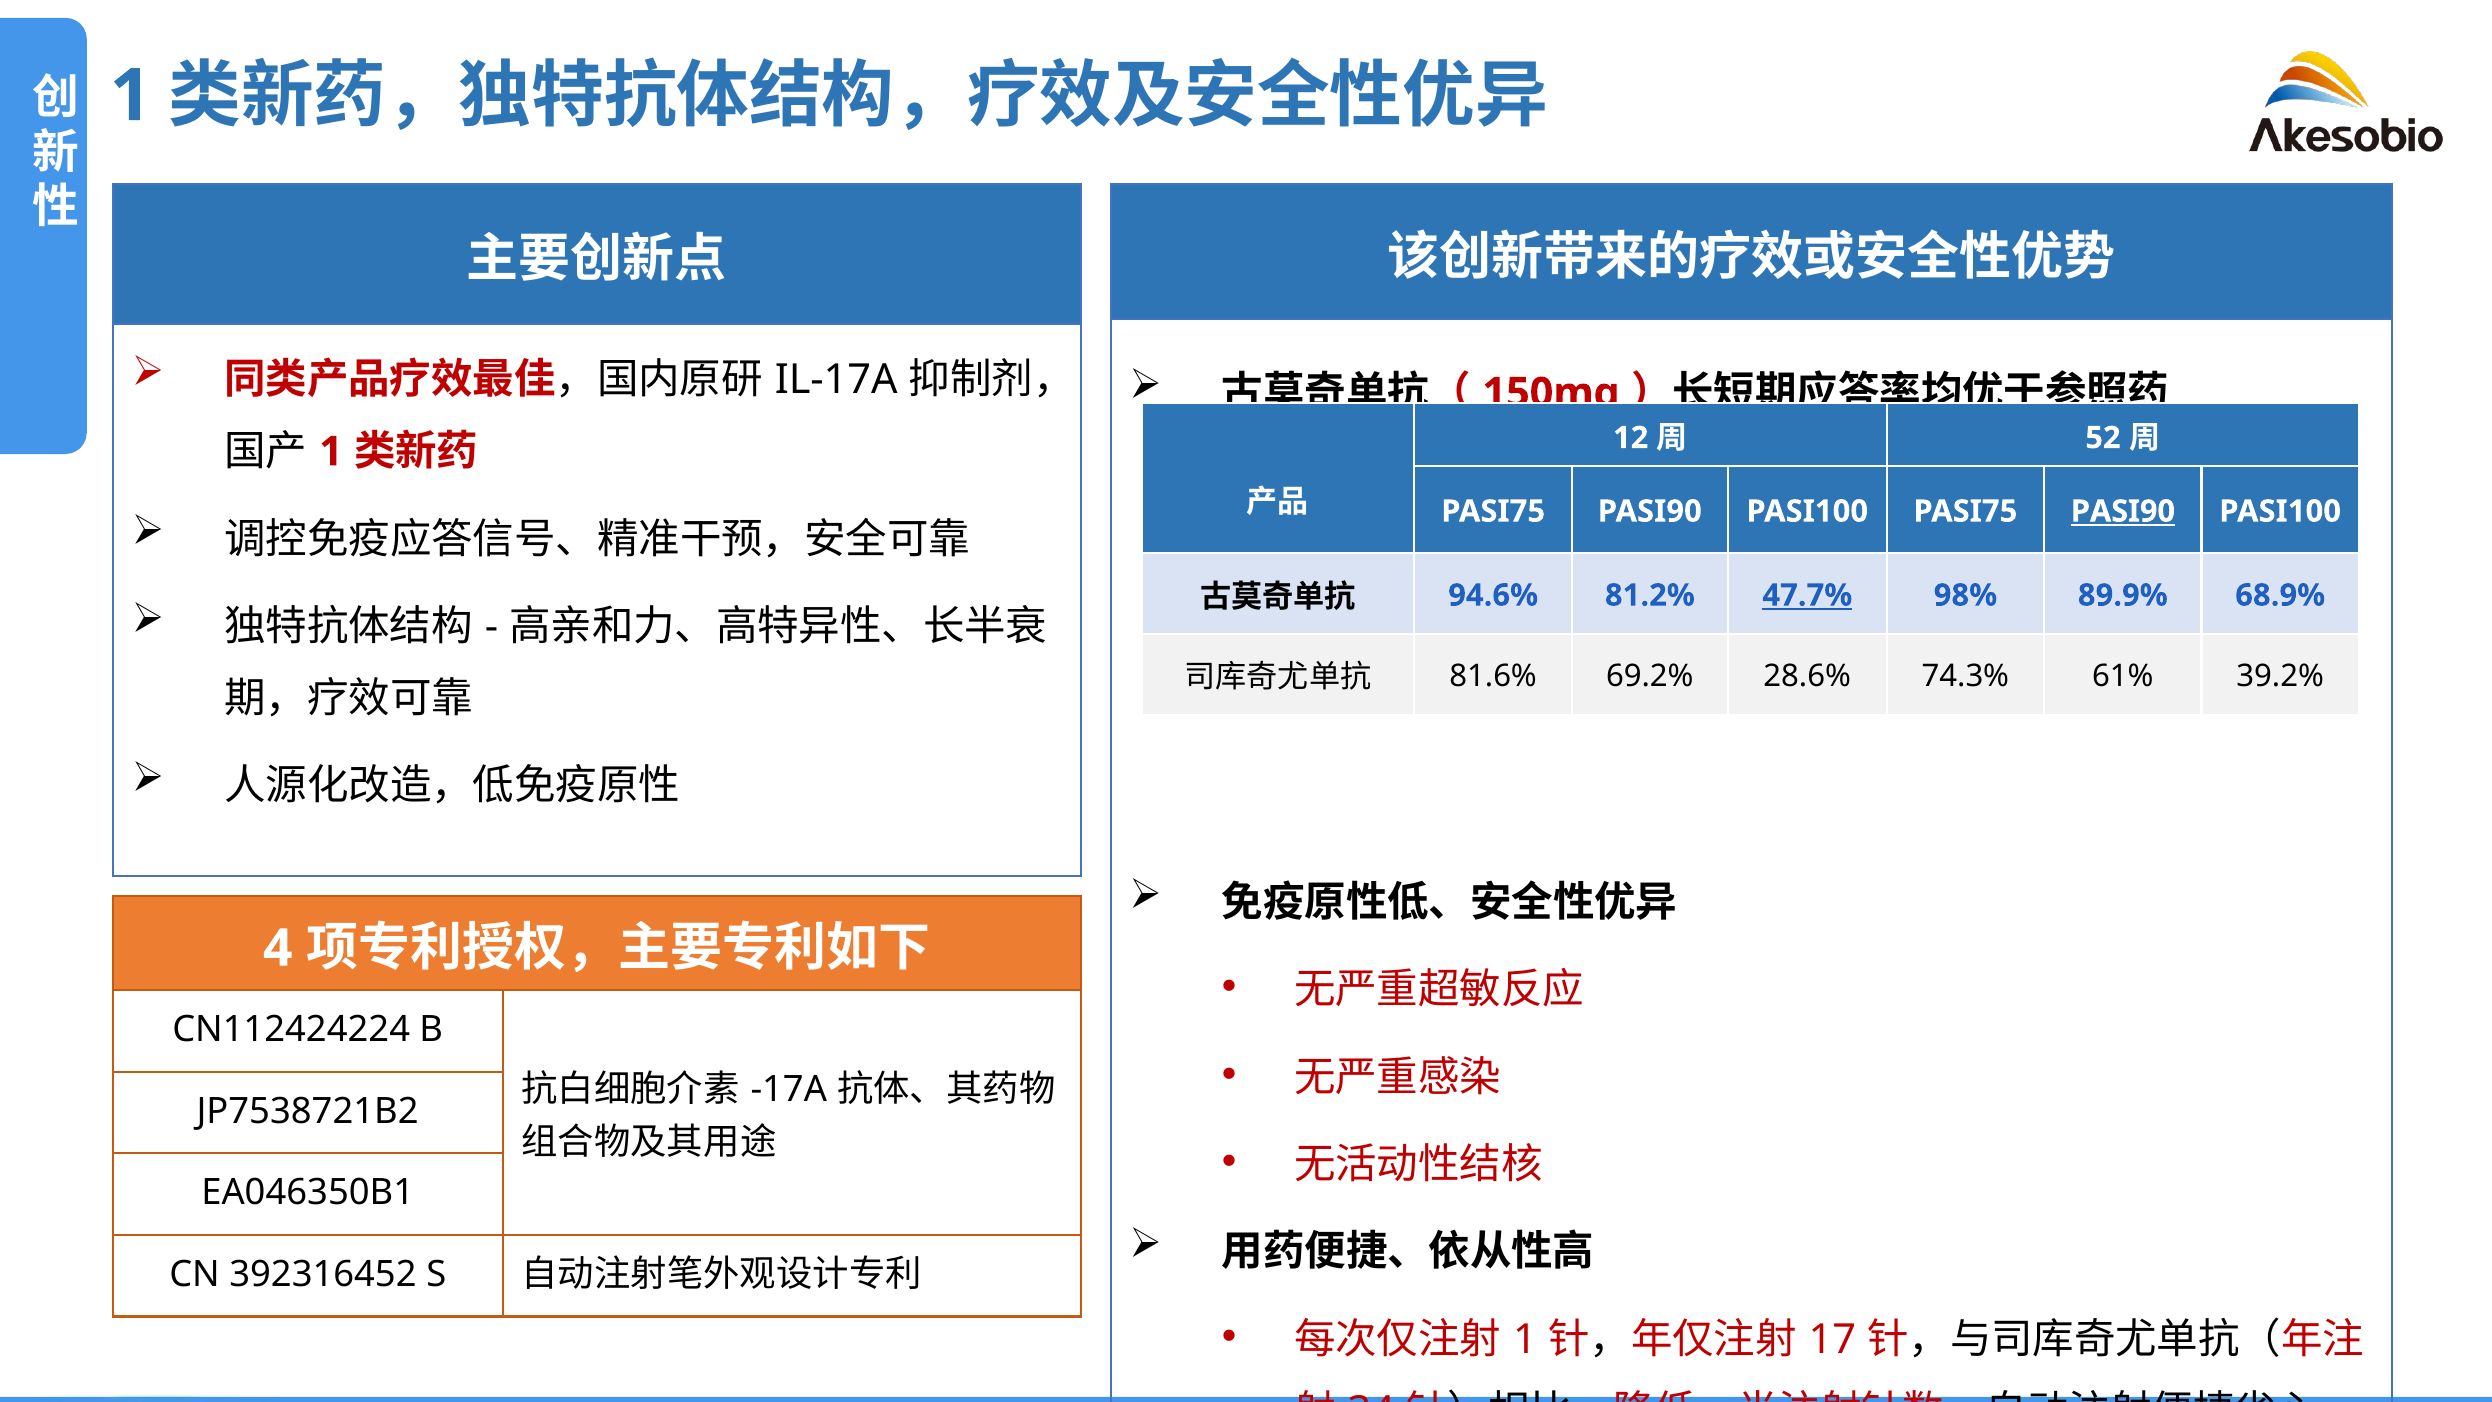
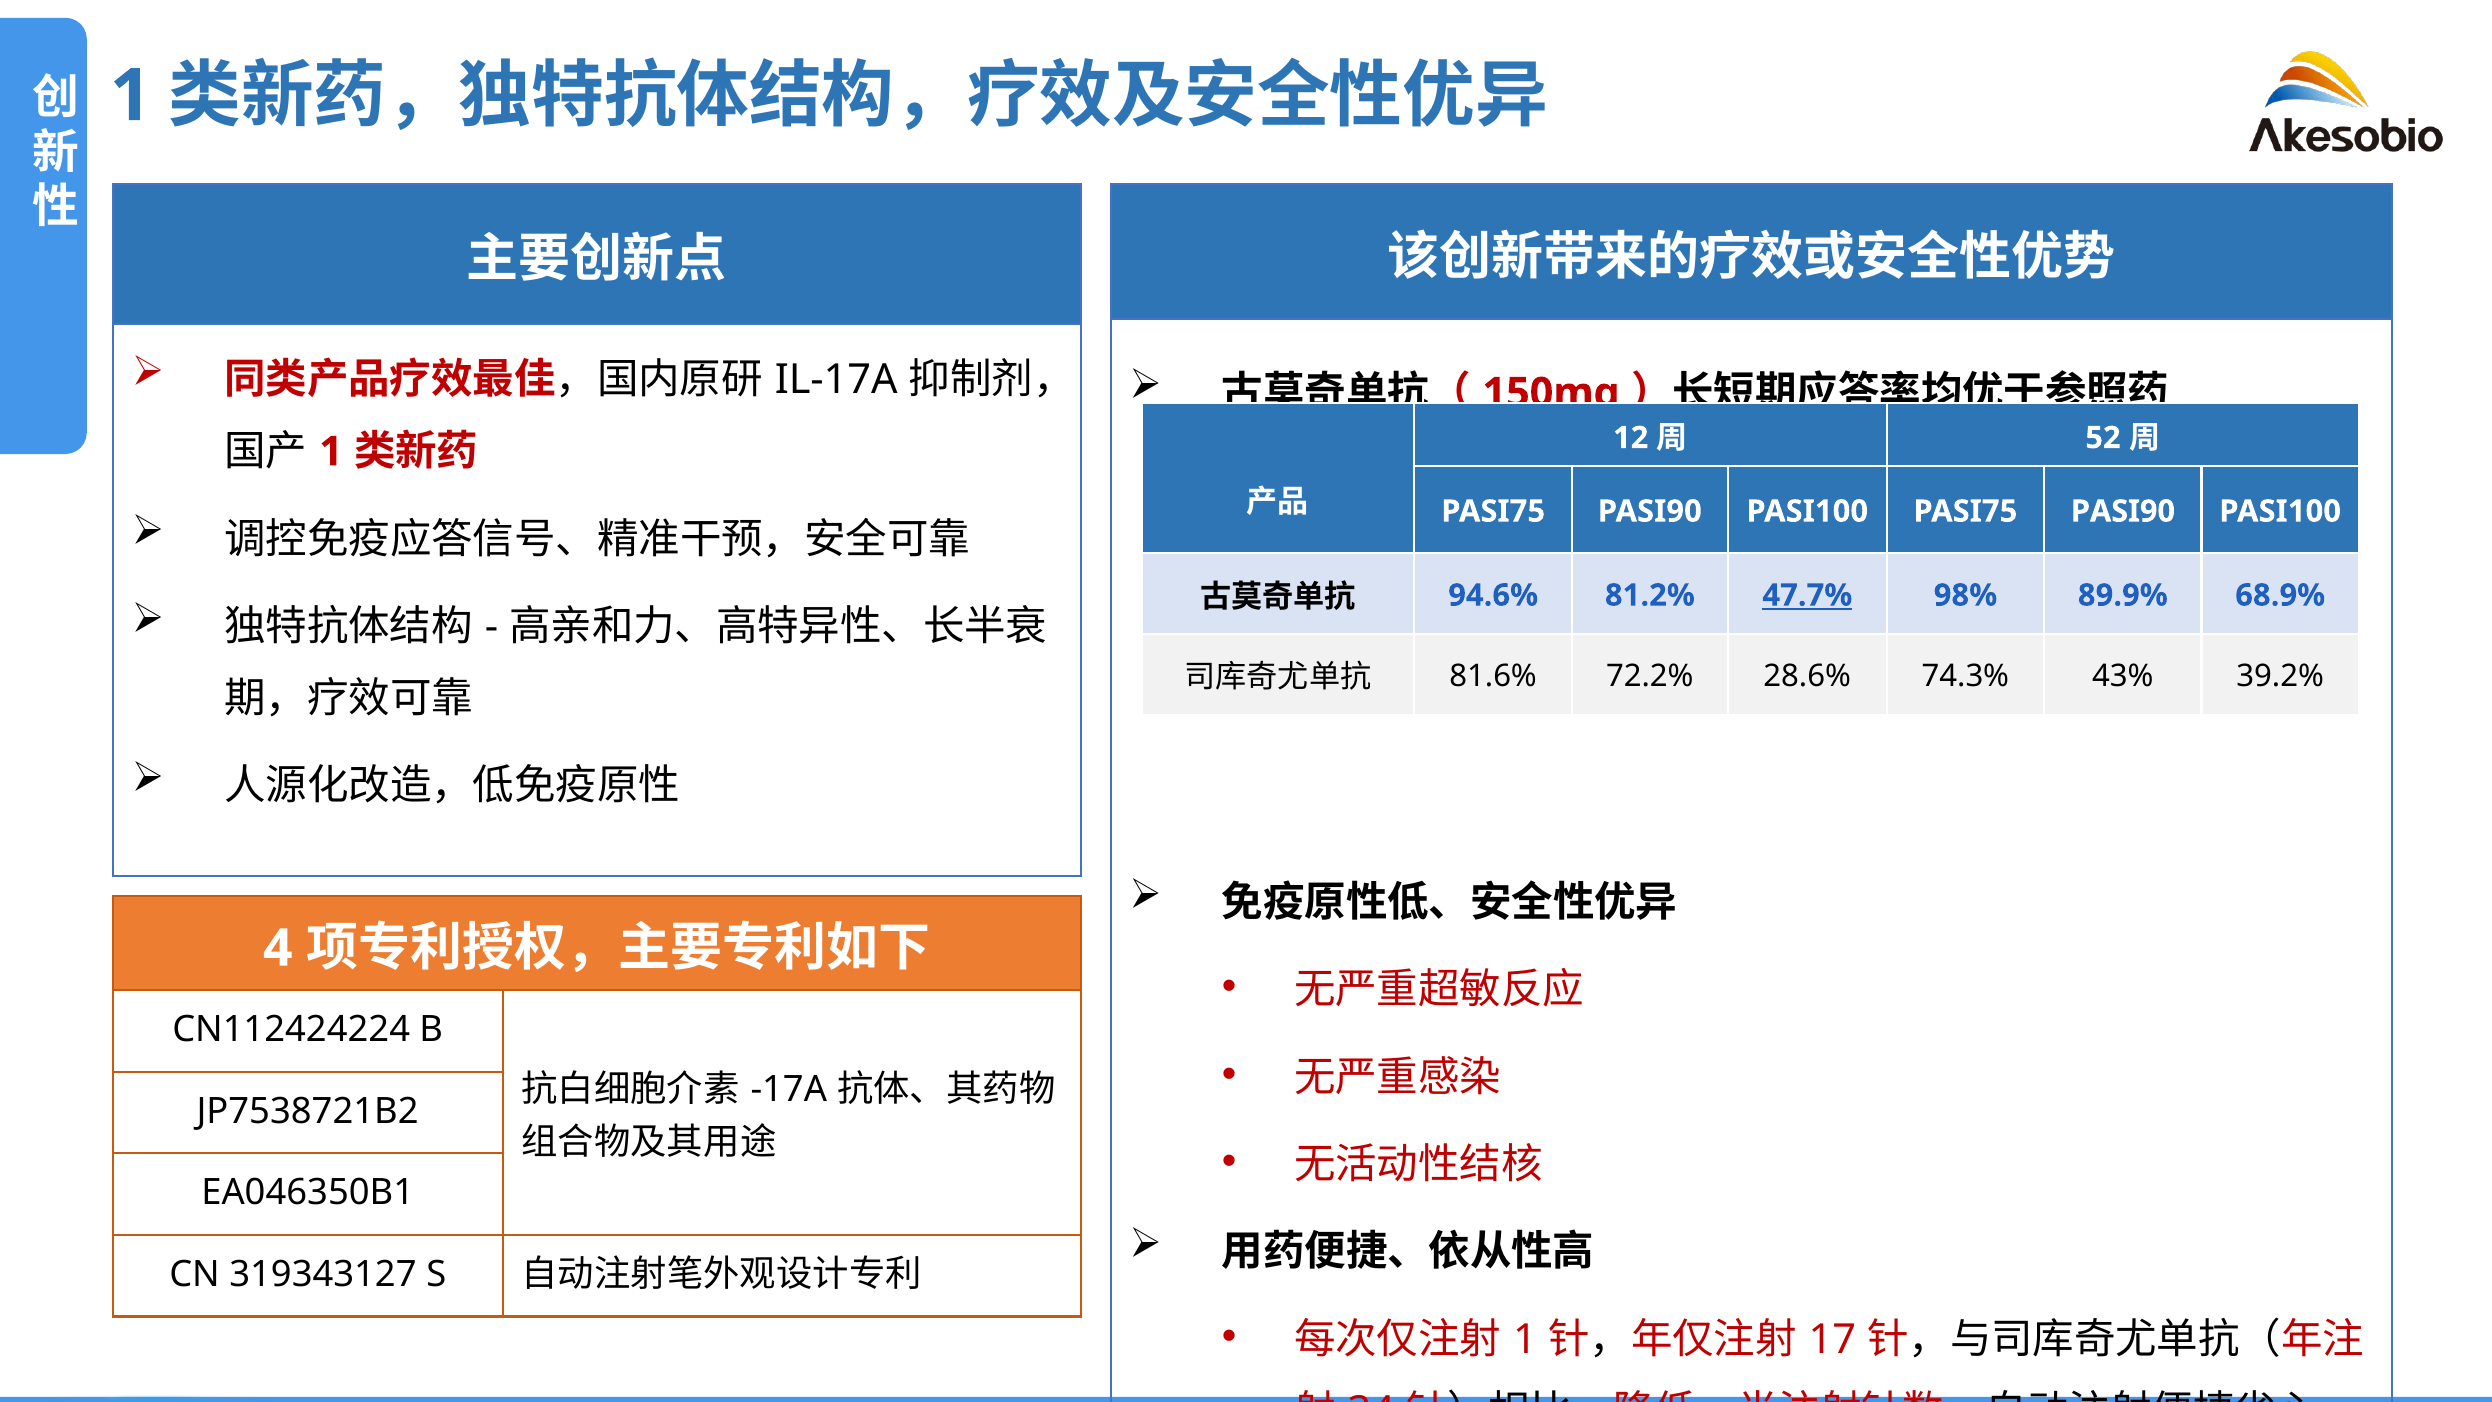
PASI90 underline: present -> none (2123, 511)
69.2%: 69.2% -> 72.2% (1650, 676)
61%: 61% -> 43% (2123, 676)
392316452: 392316452 -> 319343127 (323, 1274)
